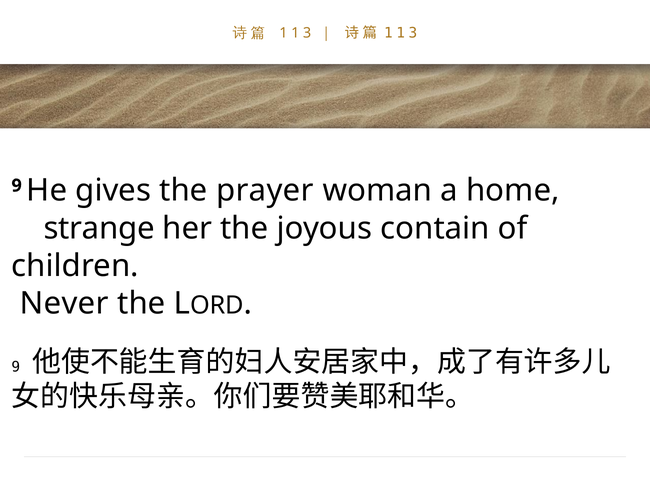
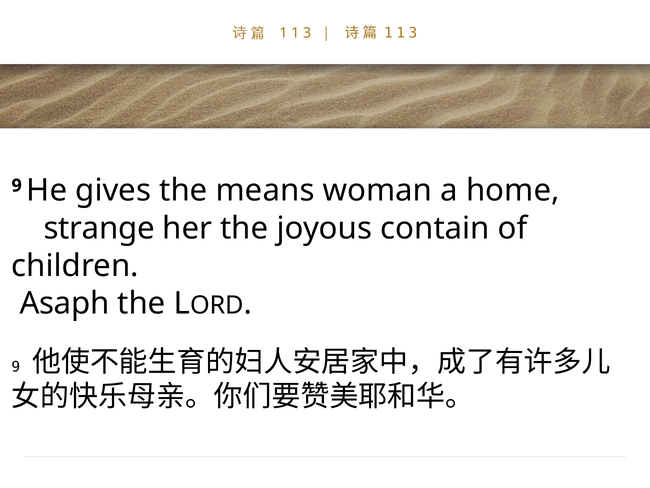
prayer: prayer -> means (265, 190)
Never: Never -> Asaph (64, 303)
